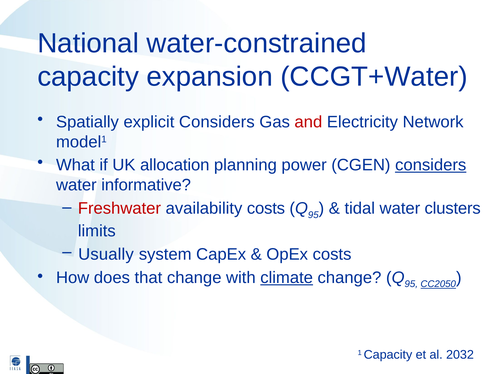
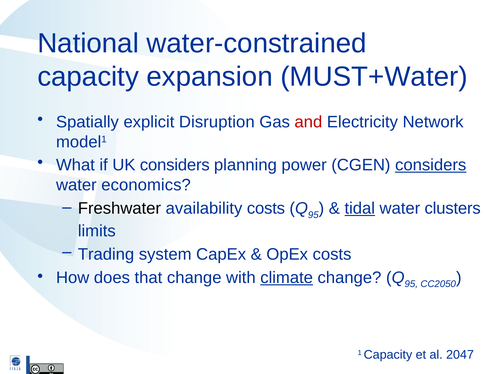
CCGT+Water: CCGT+Water -> MUST+Water (374, 77)
explicit Considers: Considers -> Disruption (217, 122)
UK allocation: allocation -> considers (175, 165)
informative: informative -> economics (146, 185)
Freshwater colour: red -> black (119, 209)
tidal underline: none -> present (360, 209)
Usually: Usually -> Trading (106, 255)
CC2050 underline: present -> none (438, 284)
2032: 2032 -> 2047 (460, 355)
